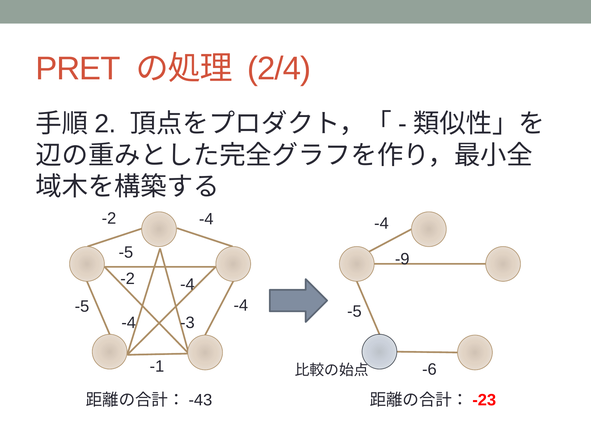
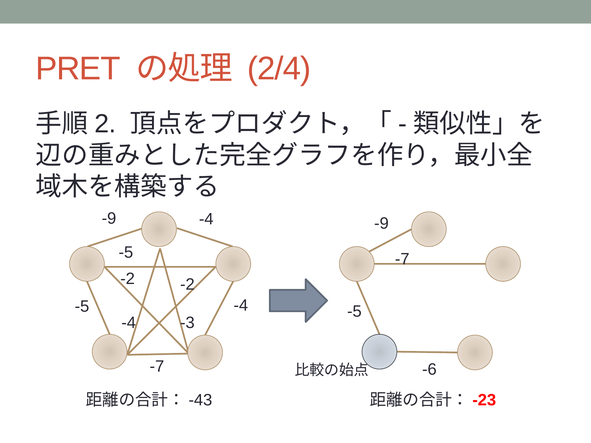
-2: -2 -> -9 (109, 219)
-4: -4 -> -9 (381, 224)
-9: -9 -> -7 (402, 259)
-4: -4 -> -2 (187, 285)
-1: -1 -> -7 (157, 367)
